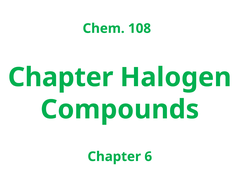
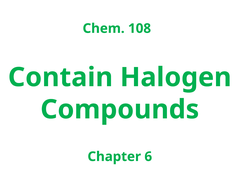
Chapter: Chapter -> Contain (60, 77)
